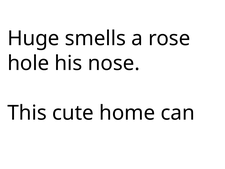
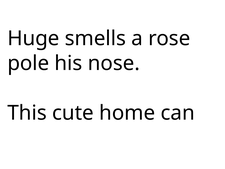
hole: hole -> pole (28, 63)
